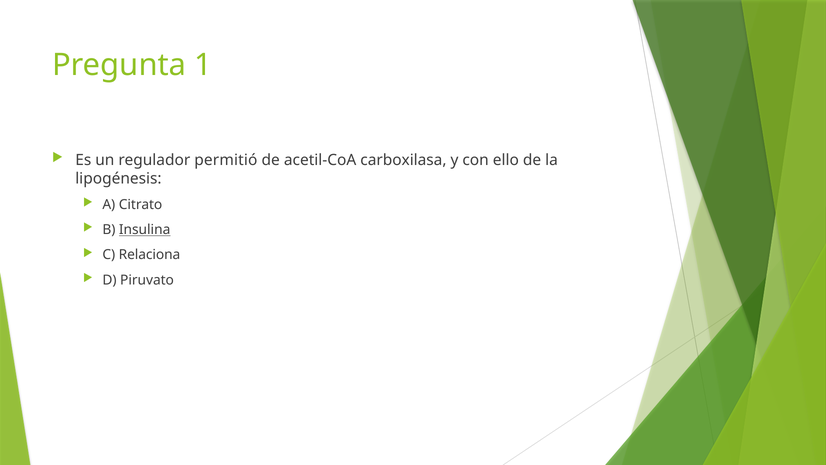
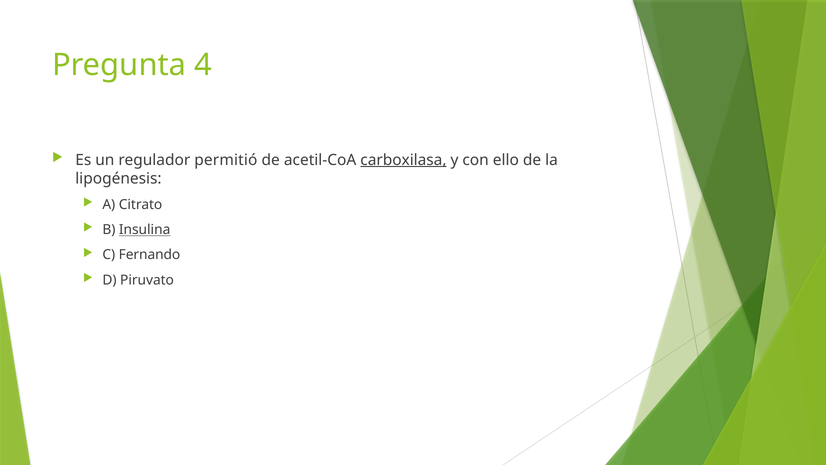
1: 1 -> 4 (203, 65)
carboxilasa underline: none -> present (403, 160)
Relaciona: Relaciona -> Fernando (149, 255)
